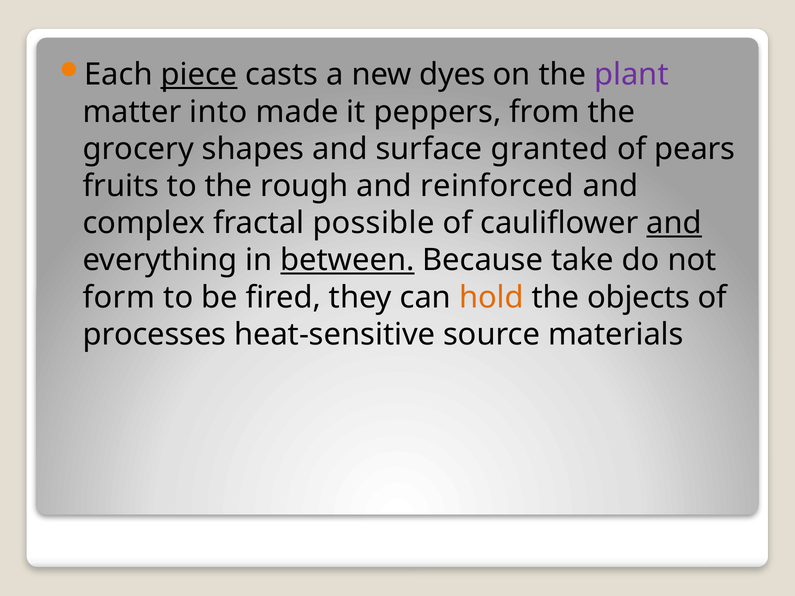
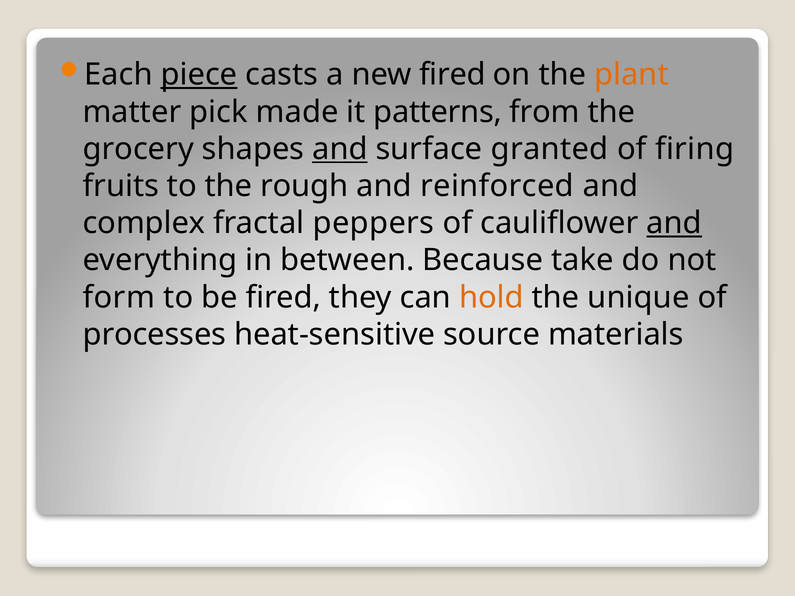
new dyes: dyes -> fired (452, 75)
plant colour: purple -> orange (631, 75)
into: into -> pick (219, 112)
peppers: peppers -> patterns (438, 112)
and underline: none -> present (340, 149)
pears: pears -> firing (695, 149)
possible: possible -> peppers (373, 223)
between underline: present -> none (347, 260)
objects: objects -> unique (639, 297)
